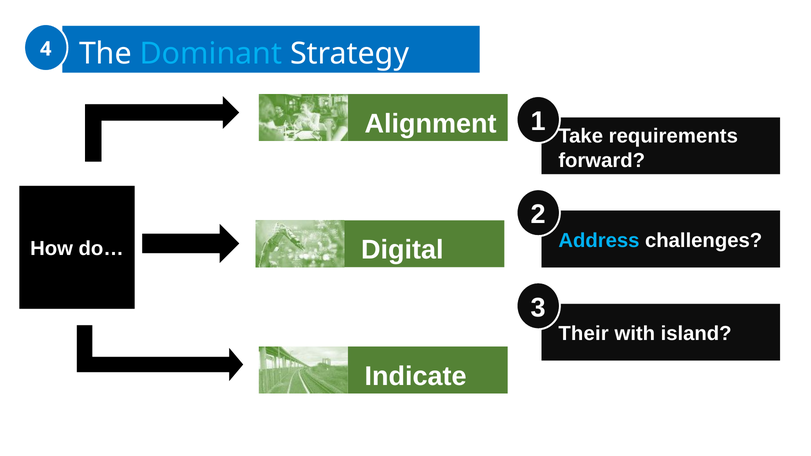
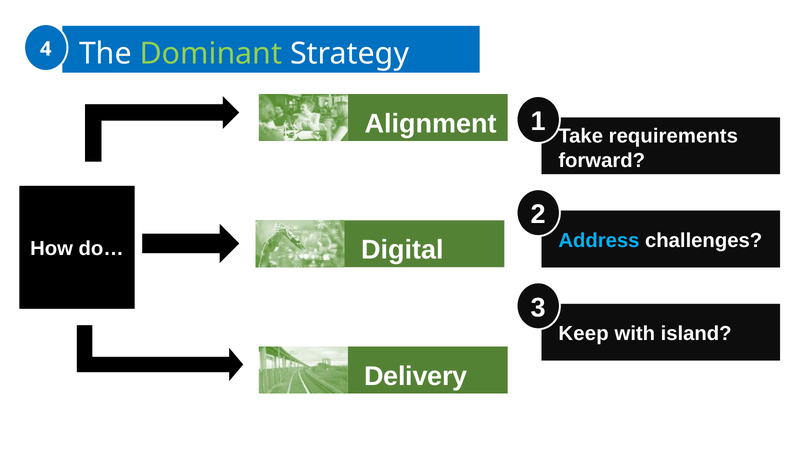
Dominant colour: light blue -> light green (211, 54)
Their: Their -> Keep (584, 334)
Indicate: Indicate -> Delivery (416, 376)
